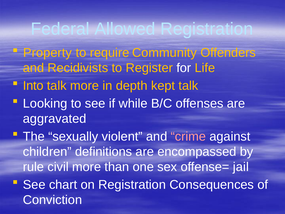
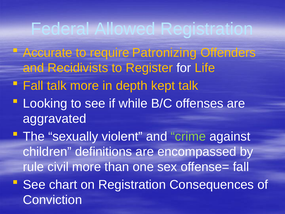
Property: Property -> Accurate (48, 53)
Community: Community -> Patronizing (164, 53)
Into: Into -> Fall (33, 86)
crime colour: pink -> light green (188, 136)
offense= jail: jail -> fall (241, 167)
